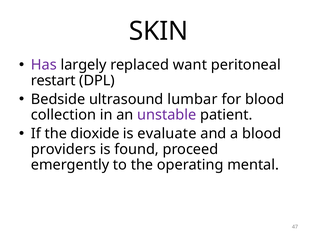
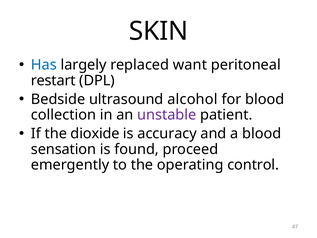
Has colour: purple -> blue (44, 65)
lumbar: lumbar -> alcohol (192, 99)
evaluate: evaluate -> accuracy (167, 133)
providers: providers -> sensation (64, 149)
mental: mental -> control (253, 165)
